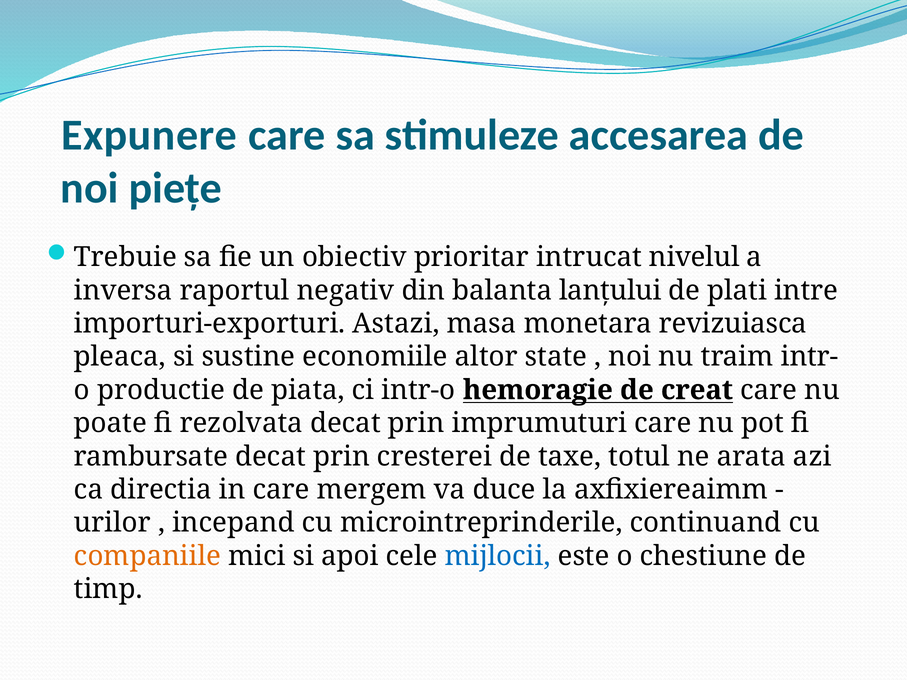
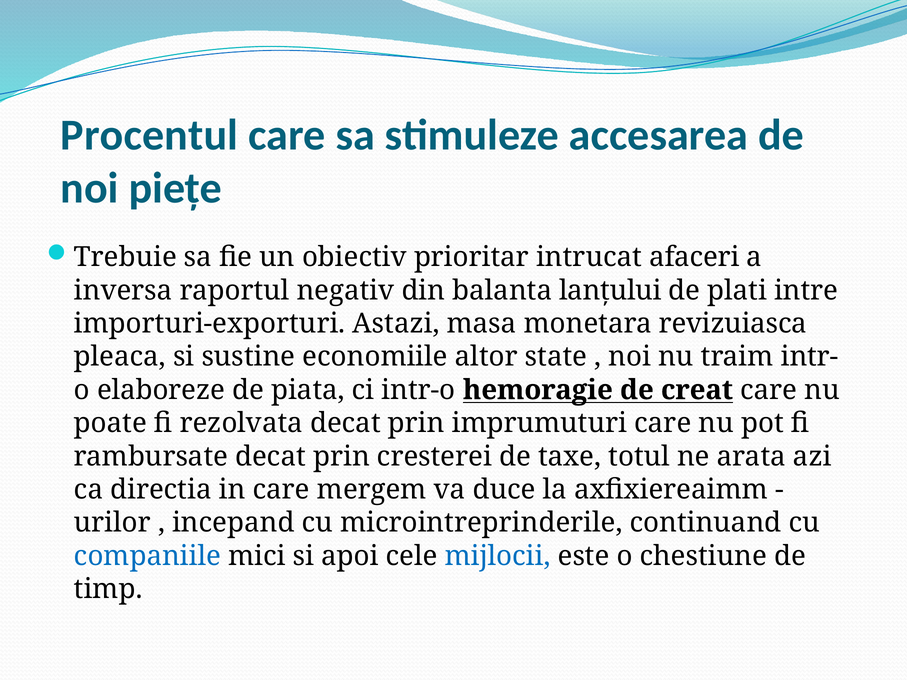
Expunere: Expunere -> Procentul (149, 135)
nivelul: nivelul -> afaceri (694, 257)
productie: productie -> elaboreze (161, 390)
companiile colour: orange -> blue (147, 556)
